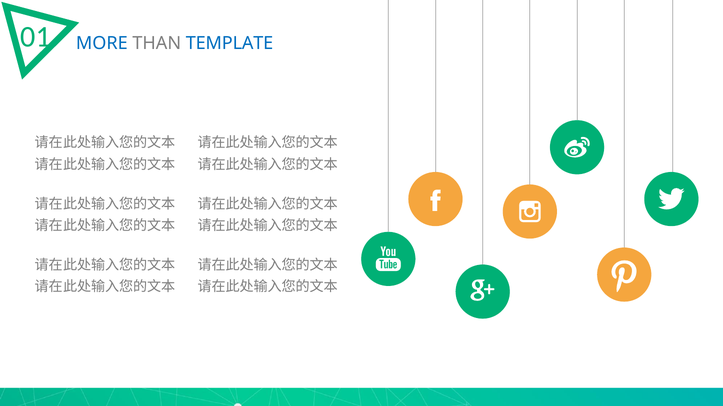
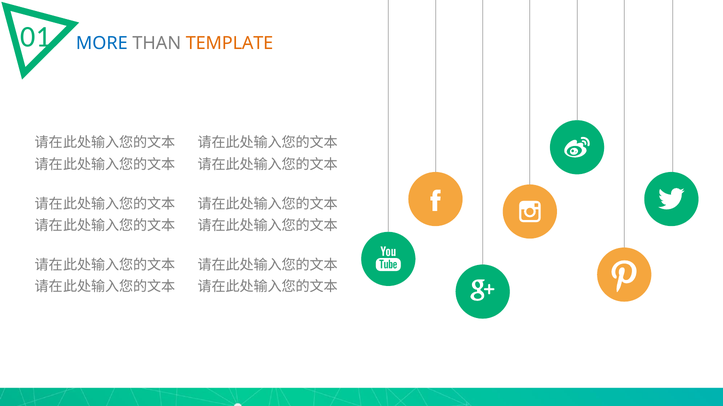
TEMPLATE colour: blue -> orange (230, 44)
